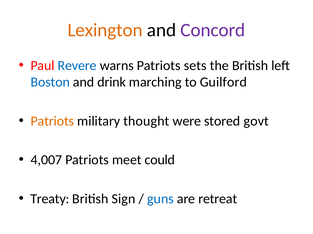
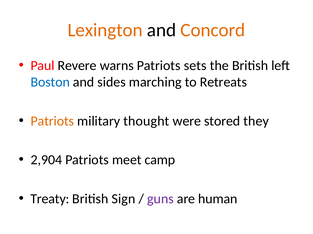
Concord colour: purple -> orange (213, 30)
Revere colour: blue -> black (77, 66)
drink: drink -> sides (112, 82)
Guilford: Guilford -> Retreats (223, 82)
govt: govt -> they (256, 121)
4,007: 4,007 -> 2,904 (46, 160)
could: could -> camp (160, 160)
guns colour: blue -> purple (160, 199)
retreat: retreat -> human (218, 199)
